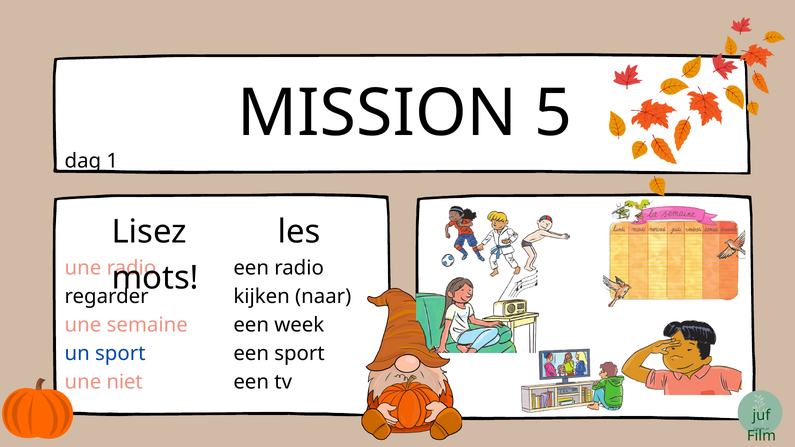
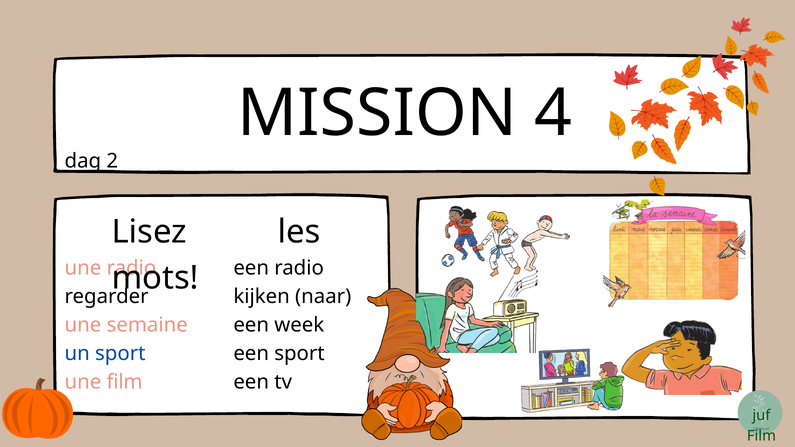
5: 5 -> 4 (553, 114)
1: 1 -> 2 (112, 161)
niet: niet -> film (125, 382)
